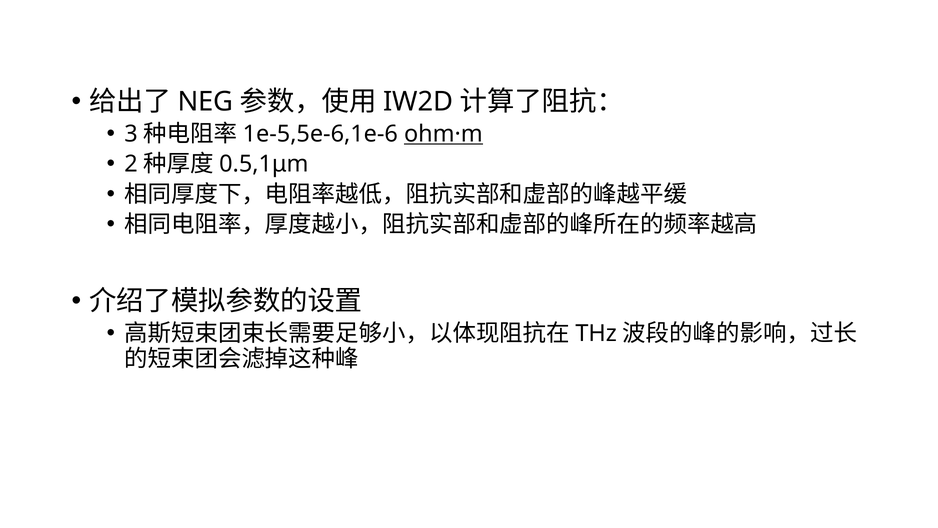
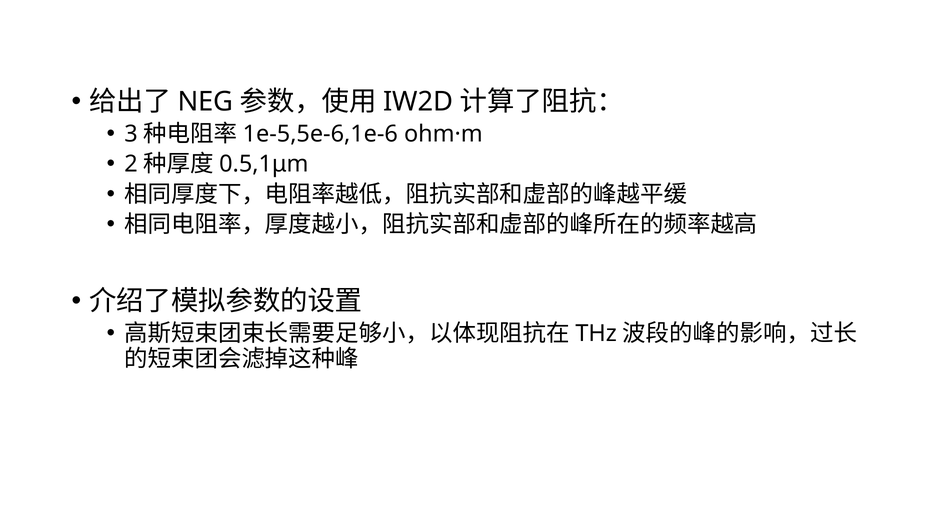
ohm·m underline: present -> none (443, 134)
